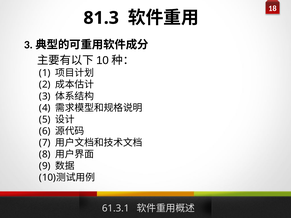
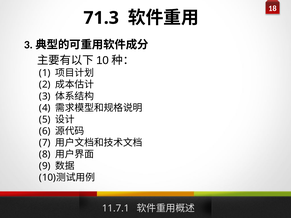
81.3: 81.3 -> 71.3 (101, 18)
61.3.1: 61.3.1 -> 11.7.1 (116, 208)
